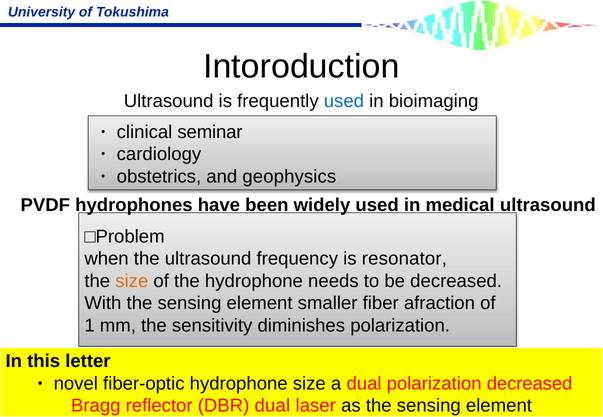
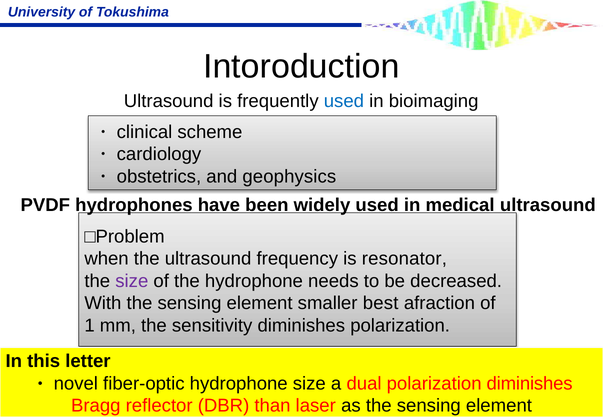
seminar: seminar -> scheme (210, 132)
size colour: orange -> purple (132, 281)
fiber: fiber -> best (381, 304)
polarization decreased: decreased -> diminishes (530, 384)
DBR dual: dual -> than (272, 406)
